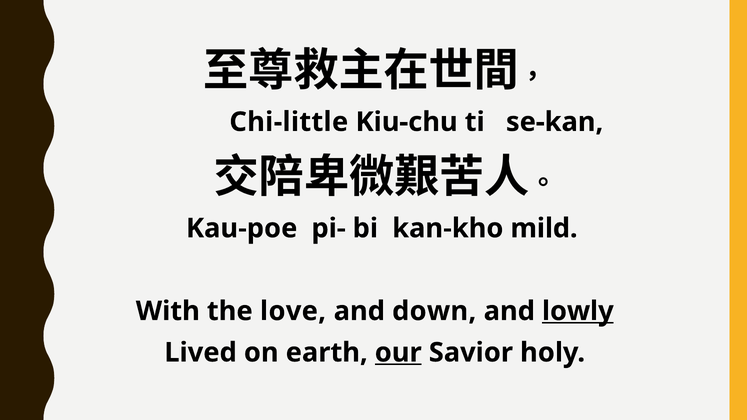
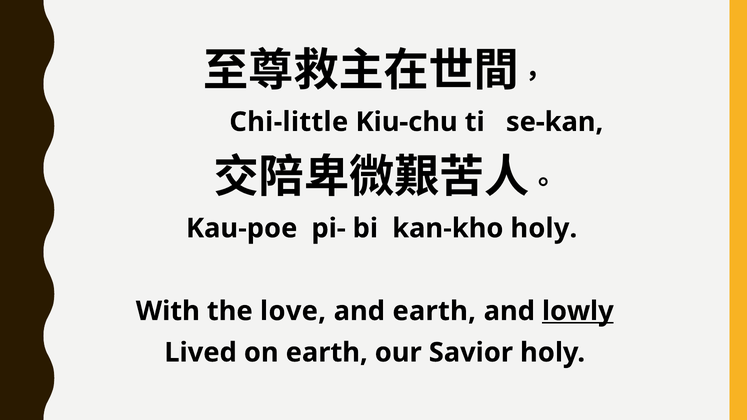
kan-kho mild: mild -> holy (544, 228)
and down: down -> earth (434, 311)
our underline: present -> none (398, 353)
